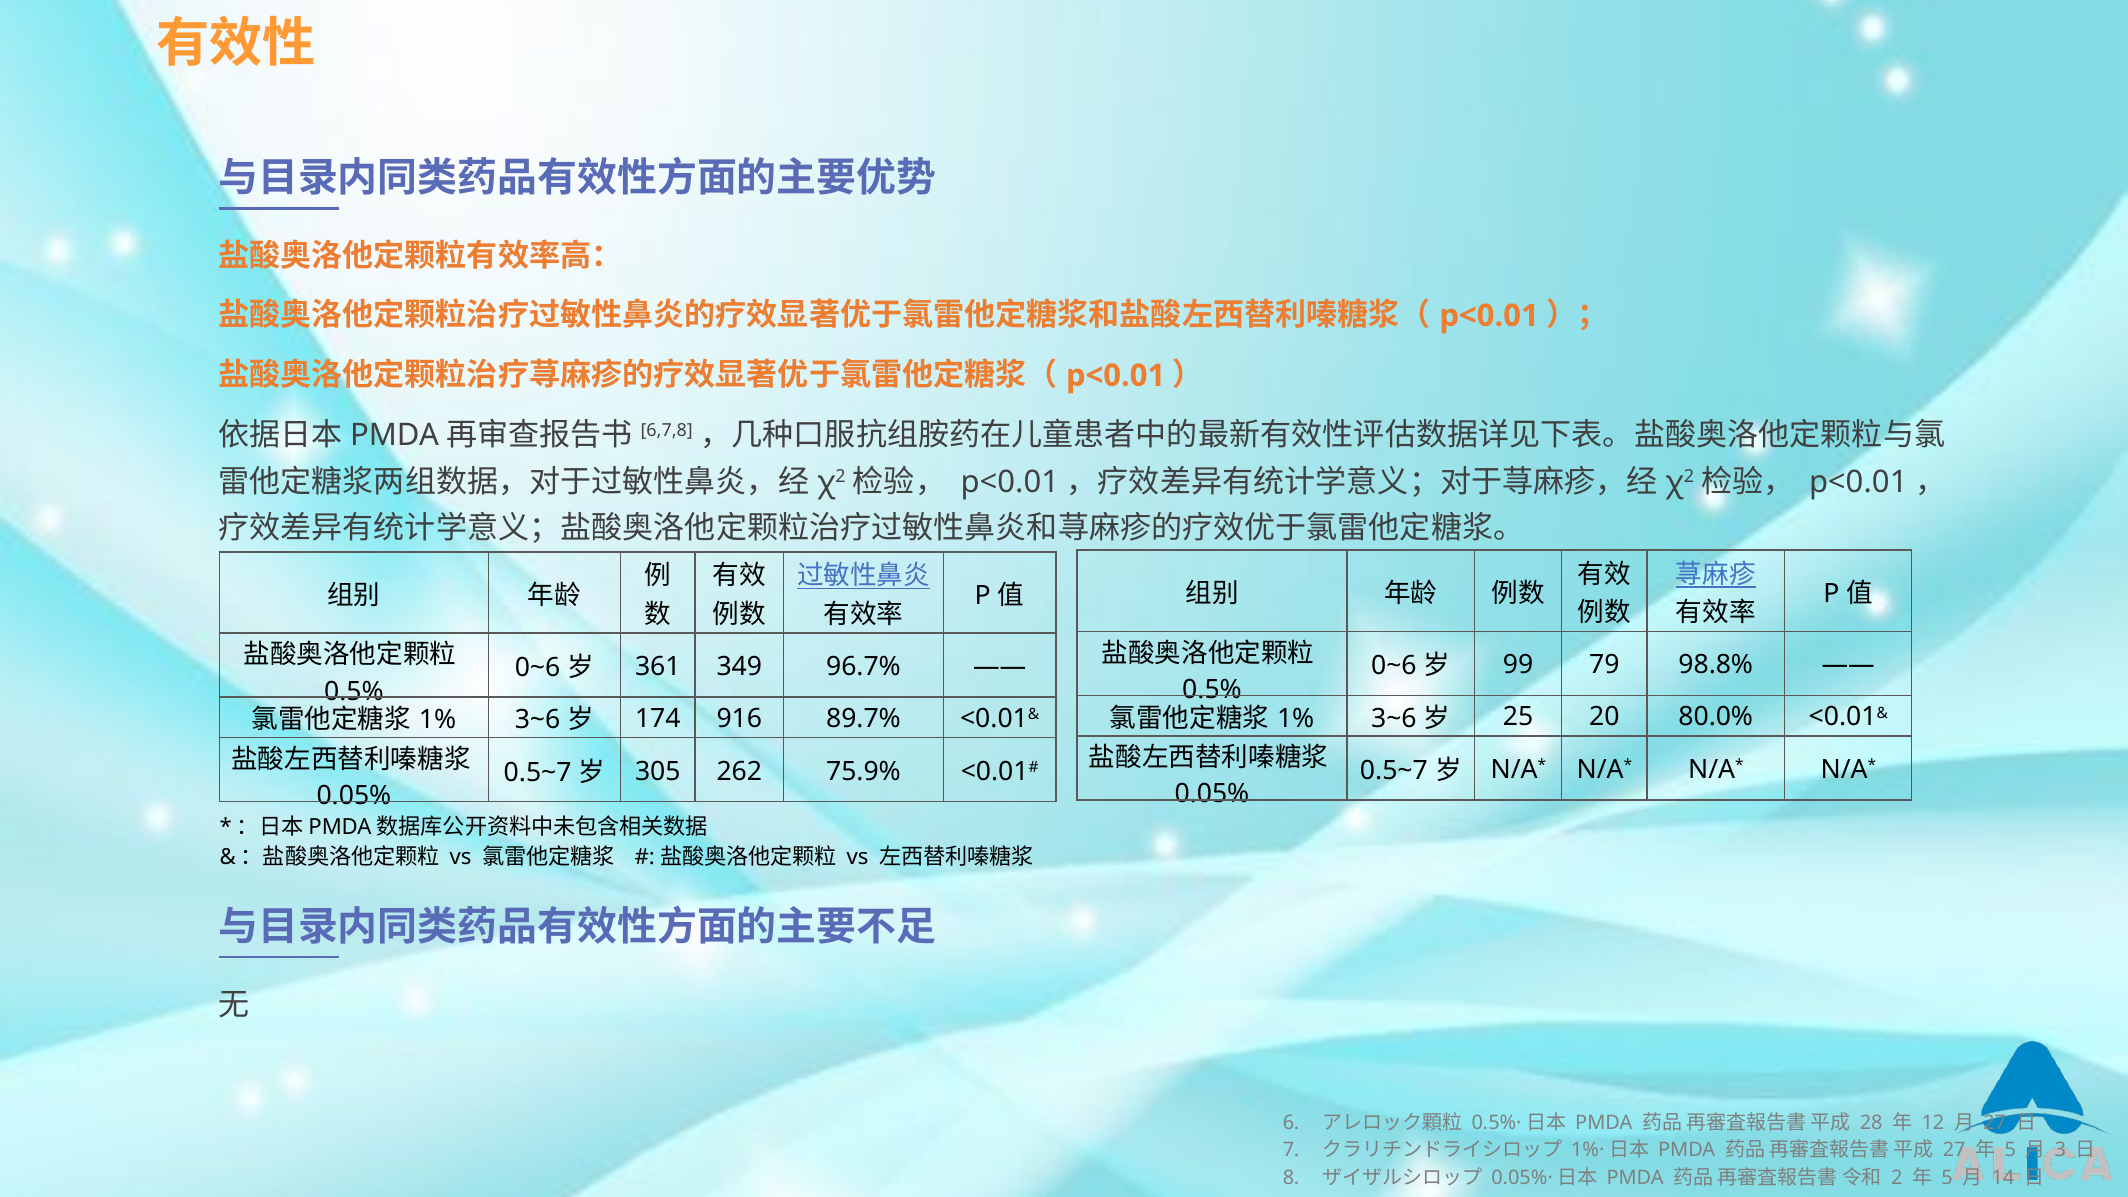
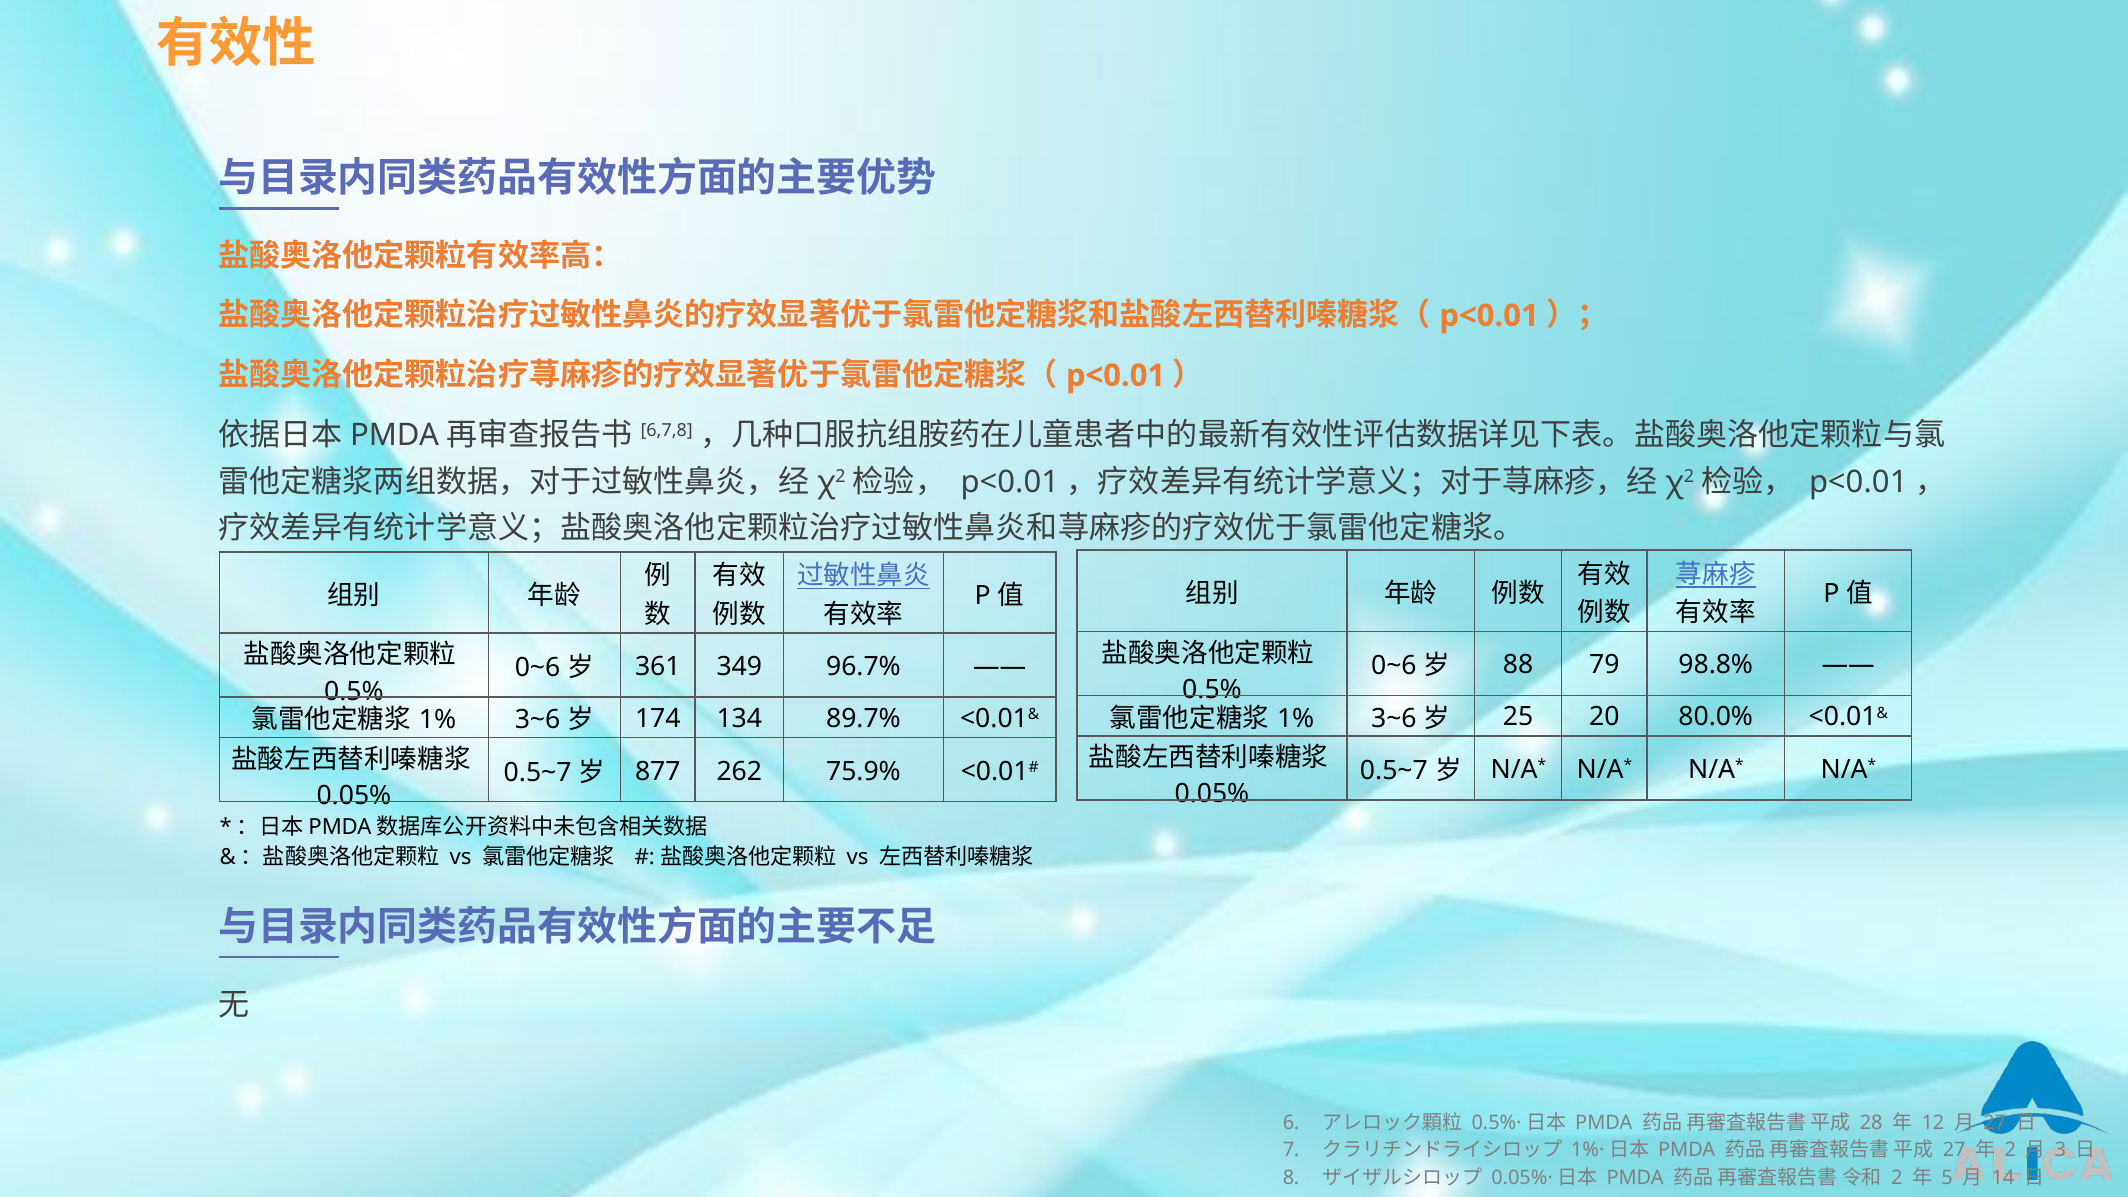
99: 99 -> 88 (1518, 665)
916: 916 -> 134 (739, 719)
305: 305 -> 877 (658, 771)
5: 5 -> 2 (2010, 1150)
